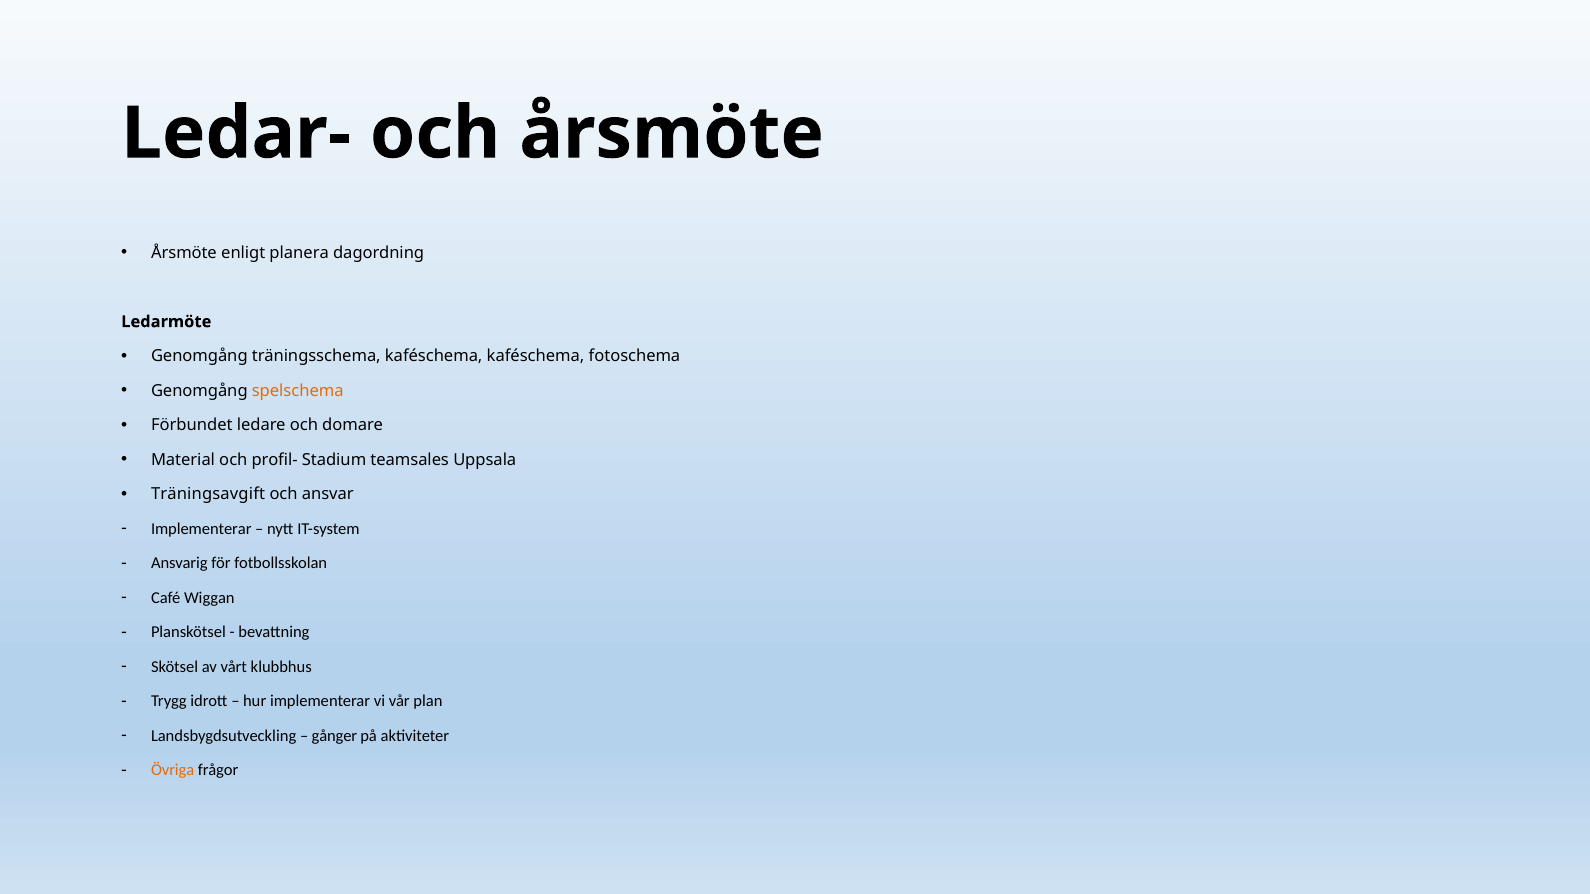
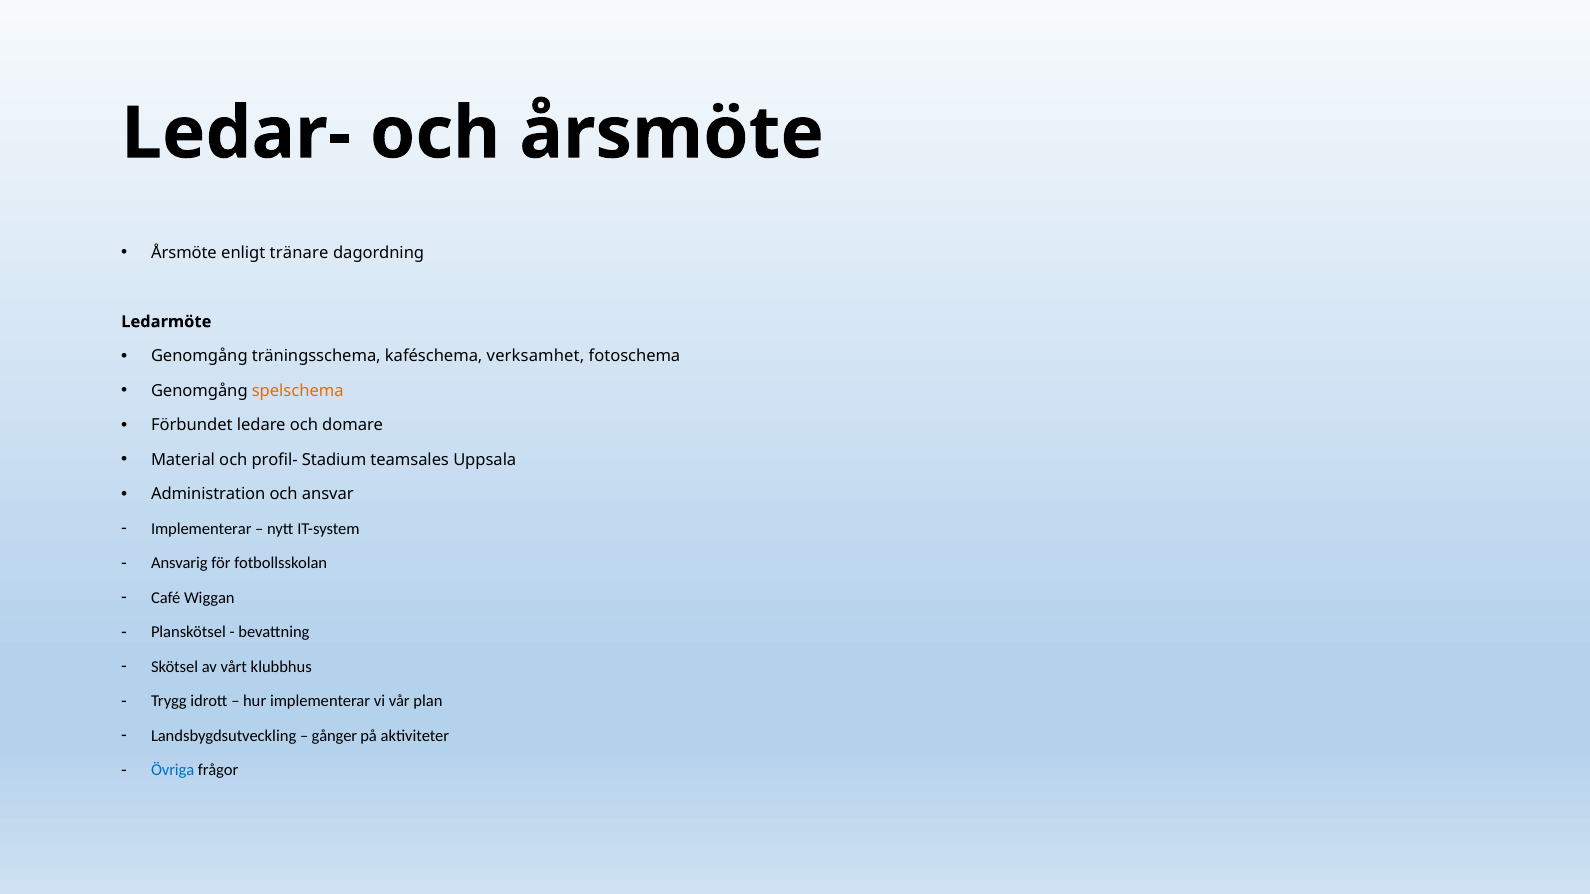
planera: planera -> tränare (299, 253)
kaféschema kaféschema: kaféschema -> verksamhet (535, 356)
Träningsavgift: Träningsavgift -> Administration (208, 494)
Övriga colour: orange -> blue (173, 770)
